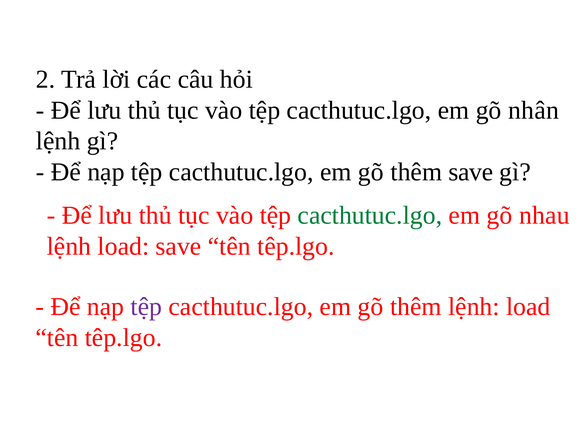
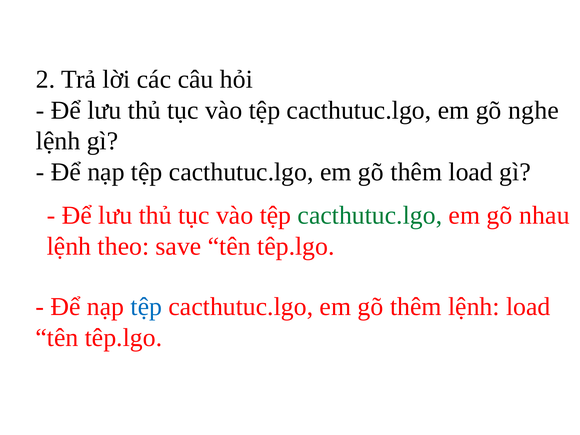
nhân: nhân -> nghe (534, 110)
thêm save: save -> load (471, 172)
load: load -> theo (123, 246)
tệp colour: purple -> blue (146, 307)
